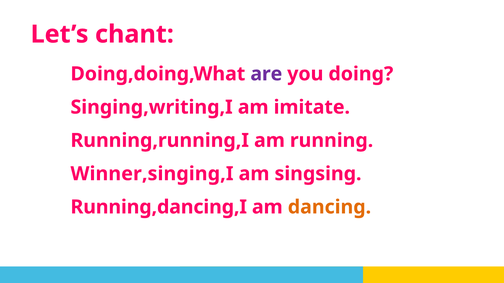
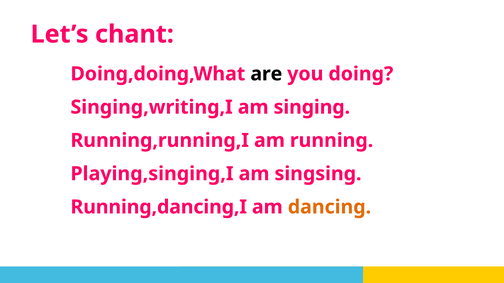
are colour: purple -> black (266, 74)
imitate: imitate -> singing (312, 107)
Winner,singing,I: Winner,singing,I -> Playing,singing,I (152, 174)
